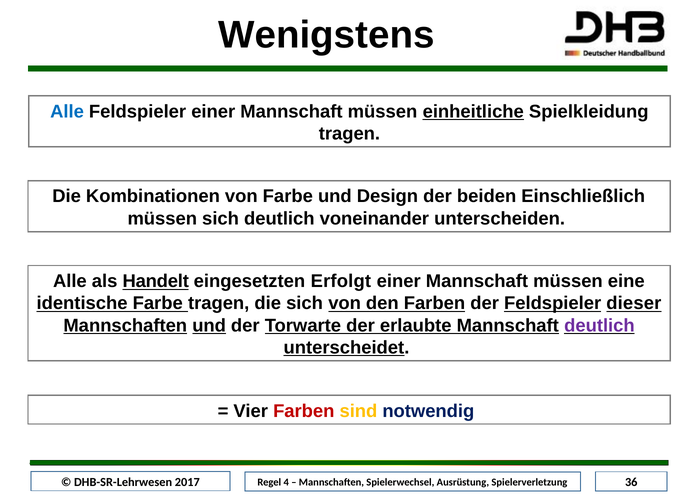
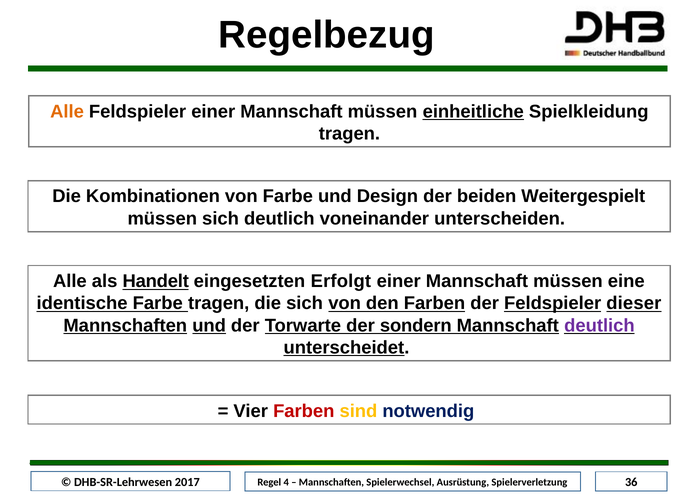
Wenigstens: Wenigstens -> Regelbezug (327, 35)
Alle colour: blue -> orange (67, 112)
Einschließlich: Einschließlich -> Weitergespielt (583, 196)
erlaubte: erlaubte -> sondern (416, 325)
